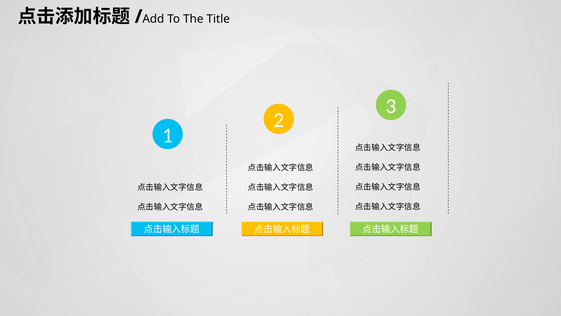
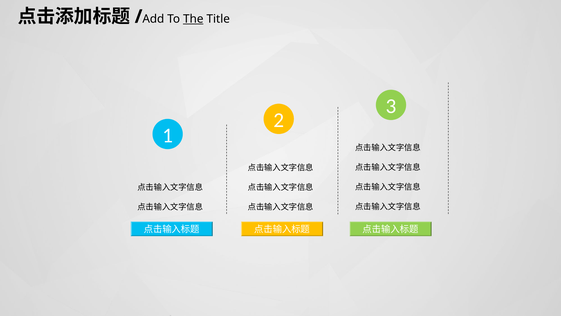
The underline: none -> present (193, 19)
